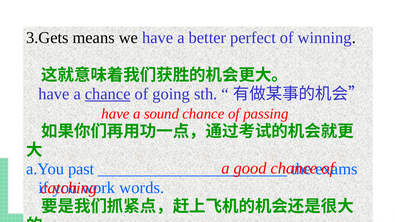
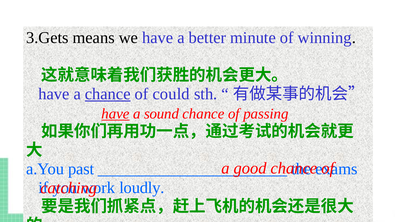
perfect: perfect -> minute (253, 38)
going: going -> could (171, 94)
have underline: none -> present (115, 114)
words: words -> loudly (142, 188)
